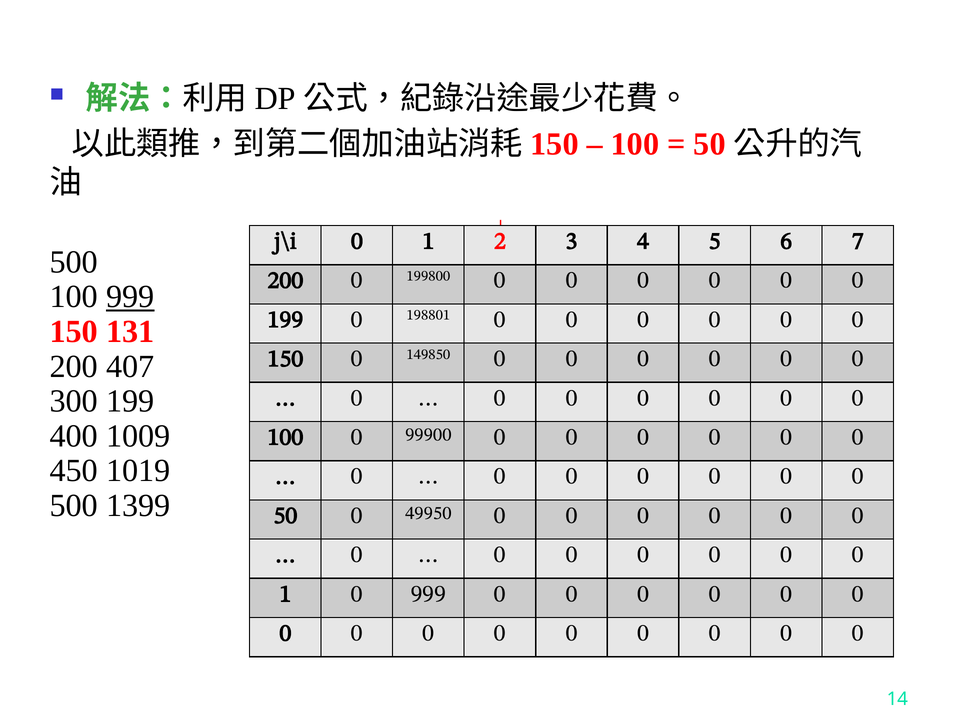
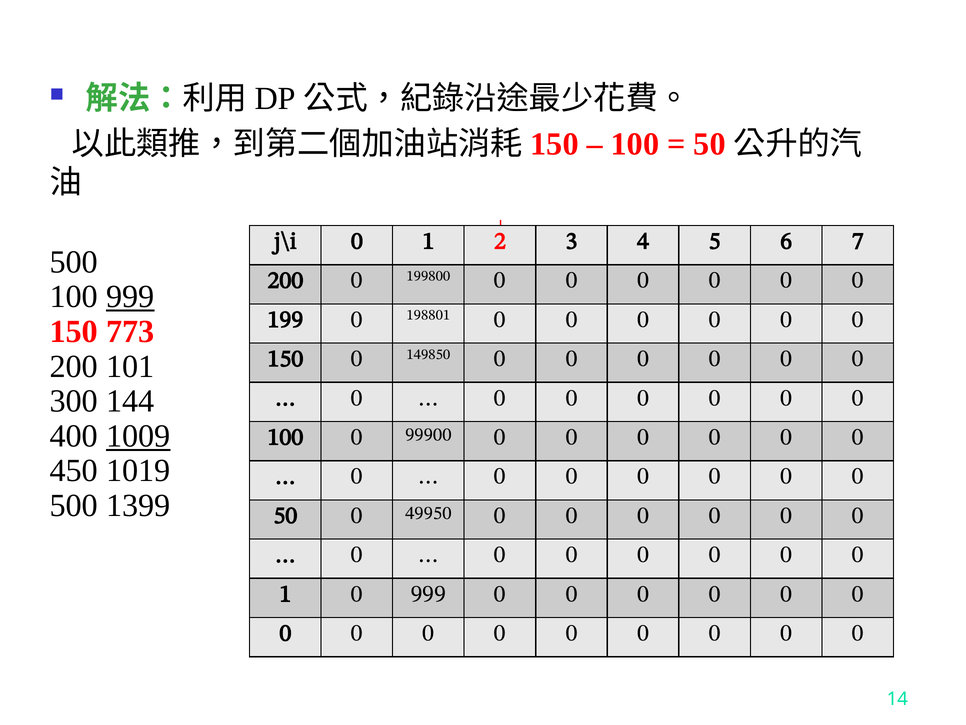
131: 131 -> 773 (130, 331)
407: 407 -> 101 (130, 366)
300 199: 199 -> 144 (130, 401)
1009 underline: none -> present (138, 436)
